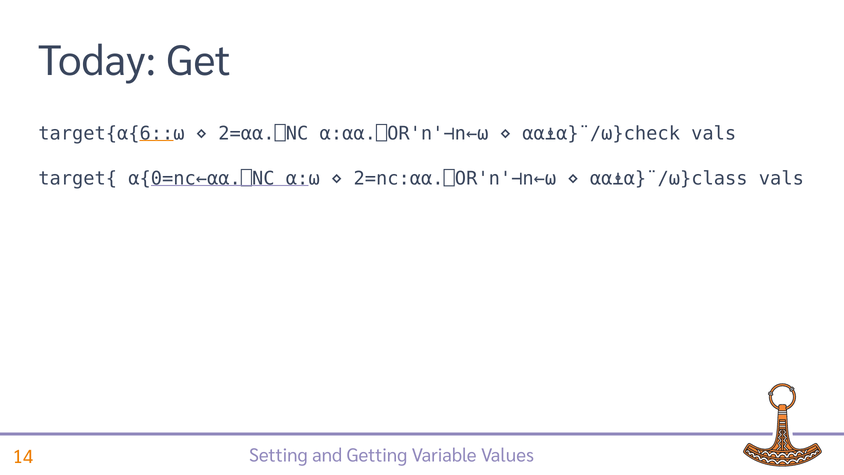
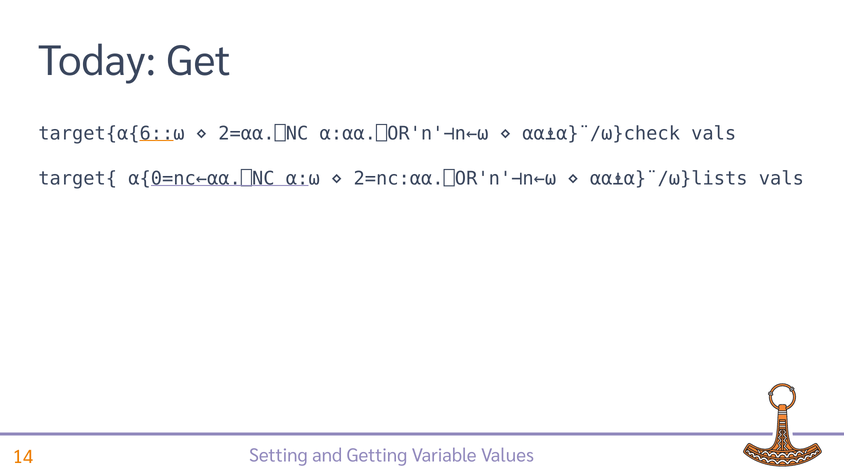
⍺⍺⍎⍺}¨/⍵}class: ⍺⍺⍎⍺}¨/⍵}class -> ⍺⍺⍎⍺}¨/⍵}lists (669, 178)
